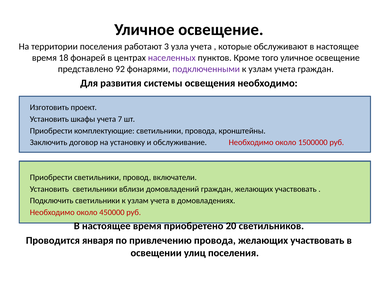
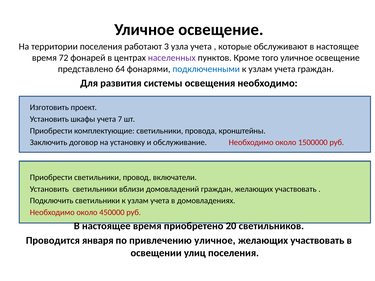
18: 18 -> 72 (64, 58)
92: 92 -> 64 (120, 69)
подключенными colour: purple -> blue (206, 69)
привлечению провода: провода -> уличное (215, 241)
